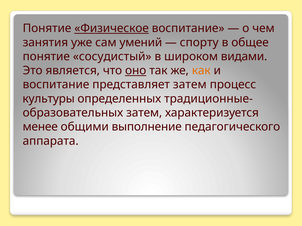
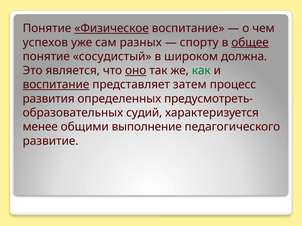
занятия: занятия -> успехов (45, 43)
умений: умений -> разных (141, 43)
общее underline: none -> present (250, 43)
видами: видами -> должна (244, 57)
как colour: orange -> green (201, 71)
воспитание underline: none -> present (56, 85)
культуры: культуры -> развития (49, 99)
традиционные-: традиционные- -> предусмотреть- (209, 99)
образовательных затем: затем -> судий (144, 113)
аппарата: аппарата -> развитие (51, 141)
